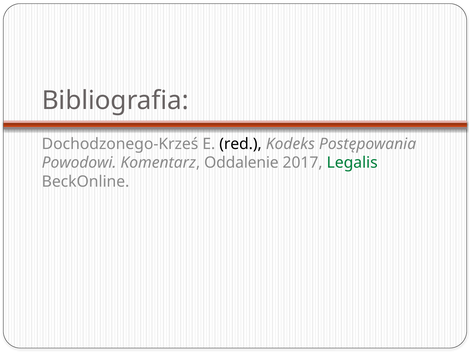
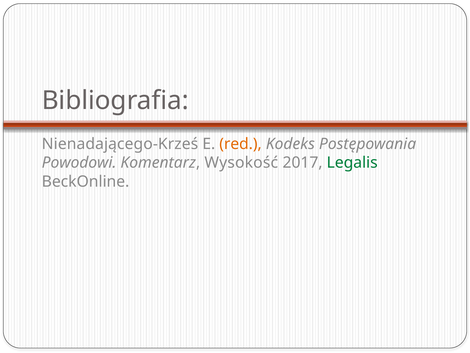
Dochodzonego-Krześ: Dochodzonego-Krześ -> Nienadającego-Krześ (120, 144)
red colour: black -> orange (241, 144)
Oddalenie: Oddalenie -> Wysokość (241, 163)
